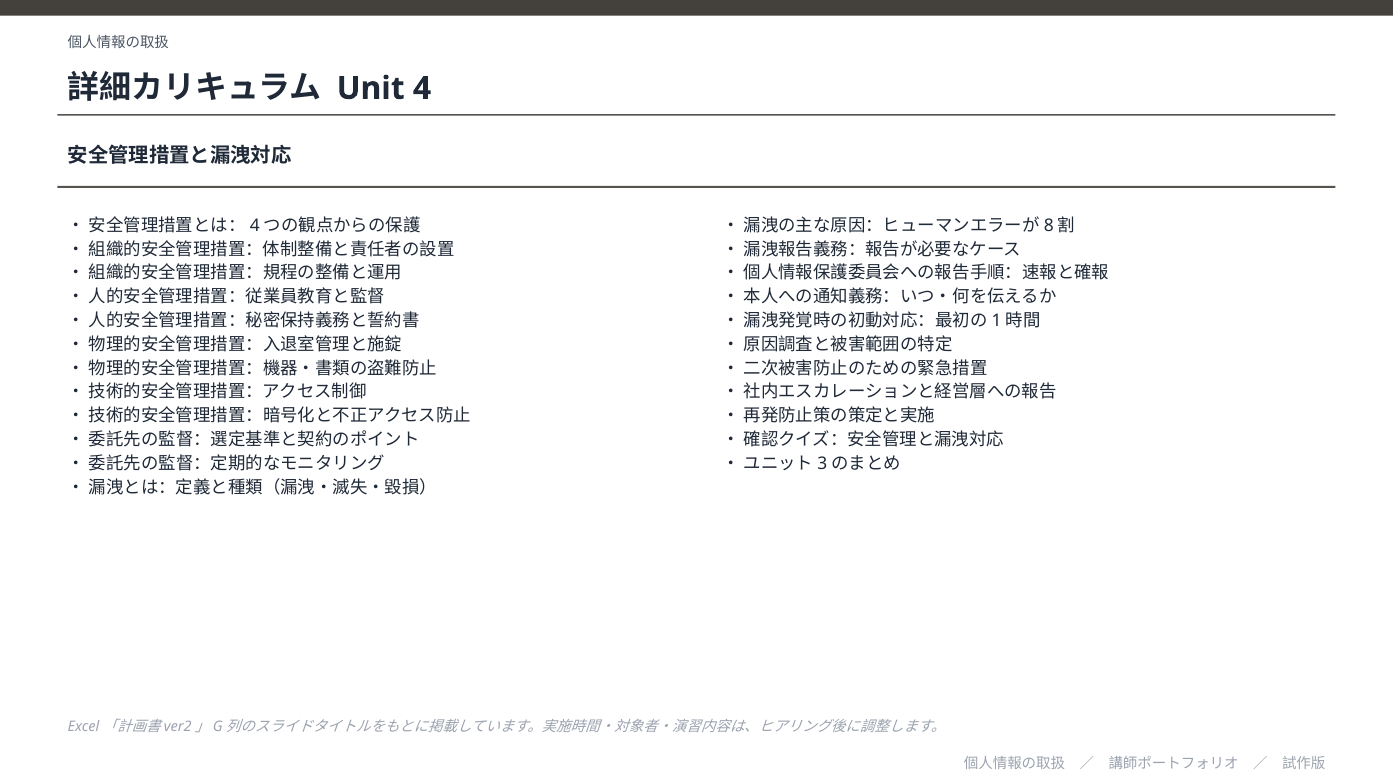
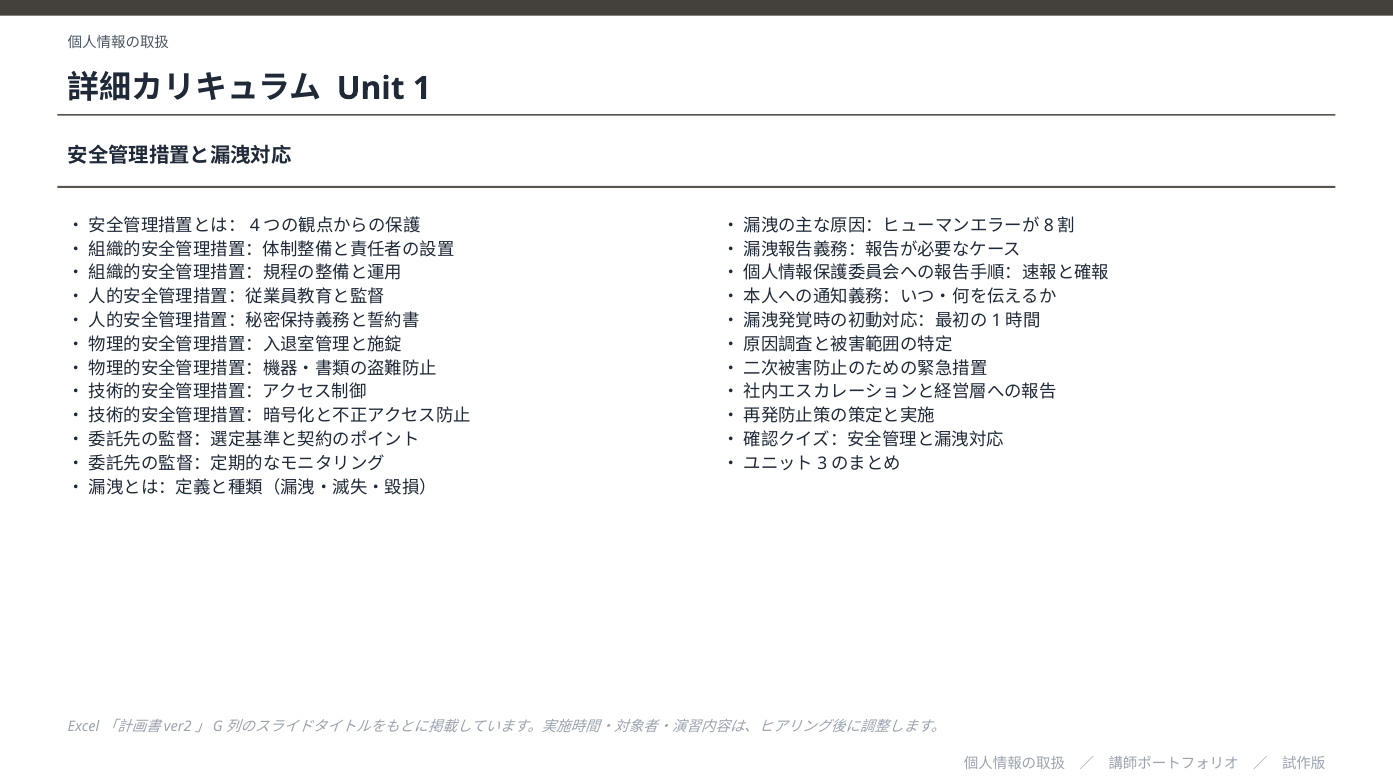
4: 4 -> 1 (422, 88)
